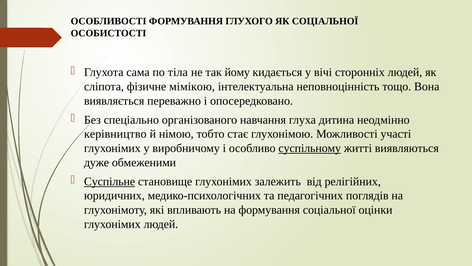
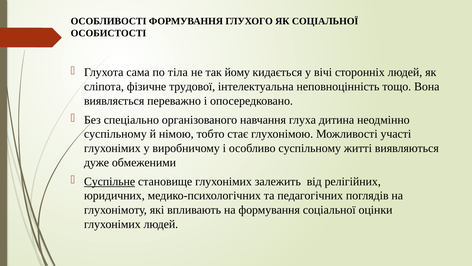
мімікою: мімікою -> трудової (192, 86)
керівництво: керівництво -> суспільному (115, 134)
суспільному underline: present -> none (310, 148)
